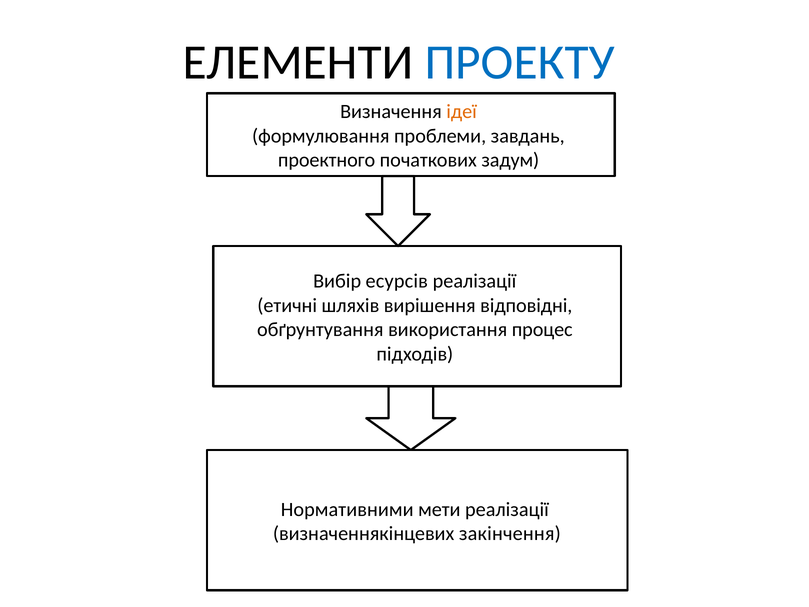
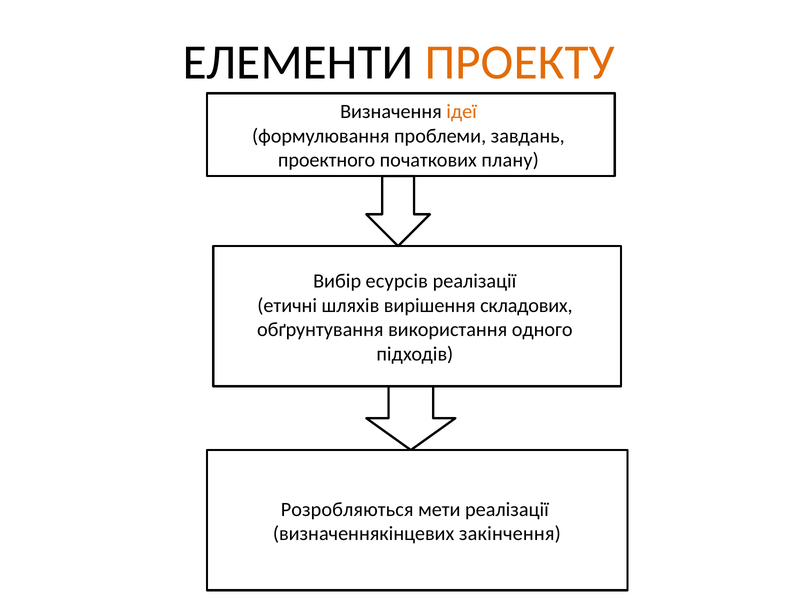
ПРОЕКТУ colour: blue -> orange (520, 62)
задум: задум -> плану (510, 160)
відповідні: відповідні -> складових (526, 305)
процес: процес -> одного (542, 330)
Нормативними: Нормативними -> Розробляються (347, 509)
